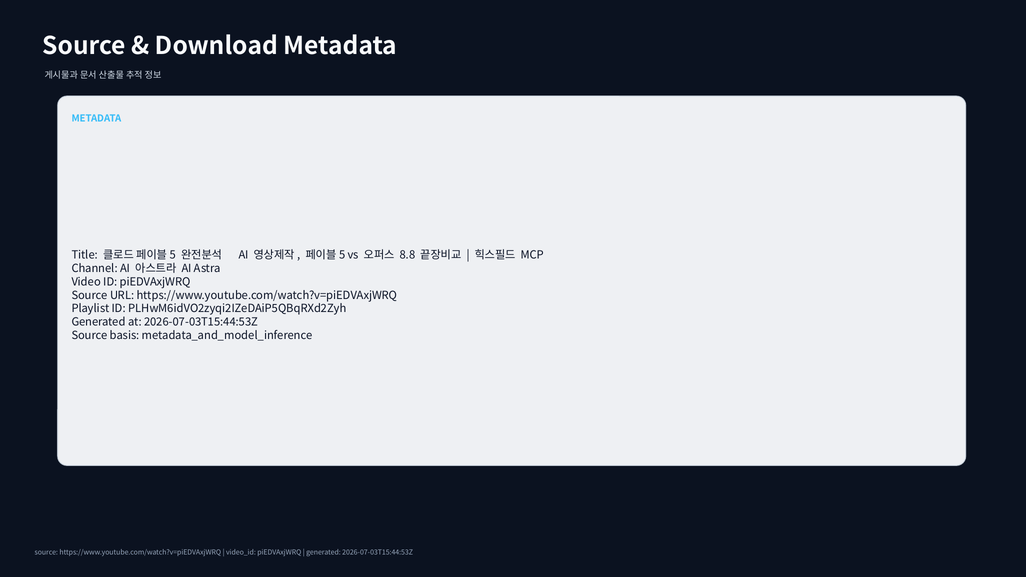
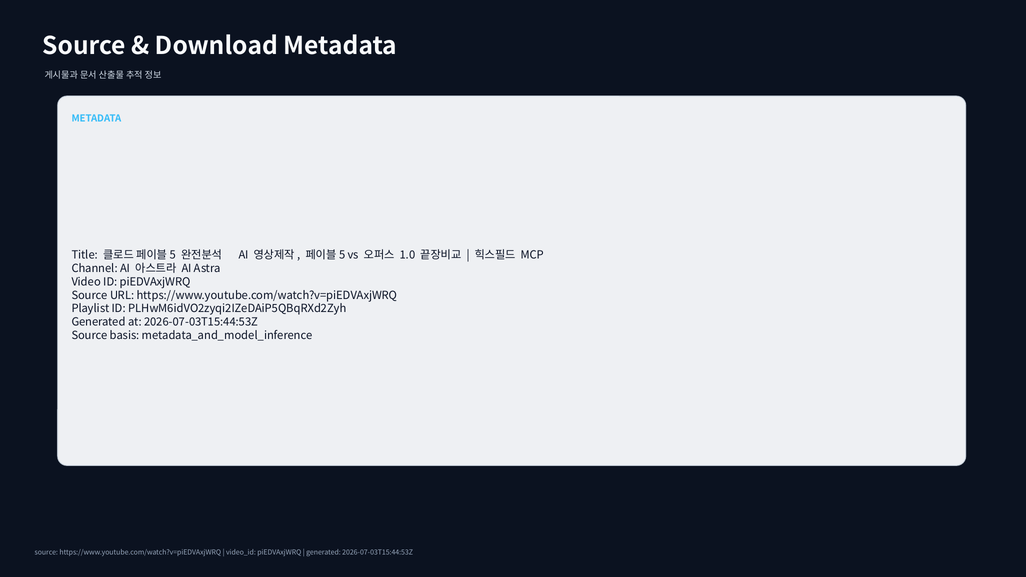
8.8: 8.8 -> 1.0 (407, 255)
